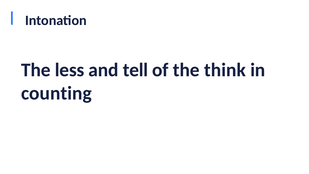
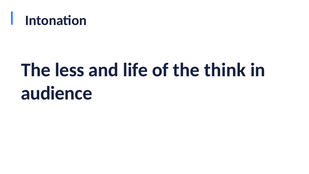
tell: tell -> life (135, 70)
counting: counting -> audience (56, 93)
